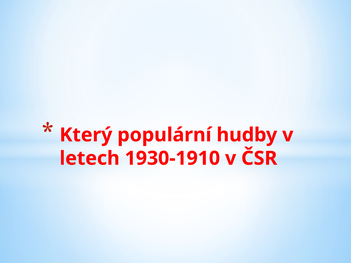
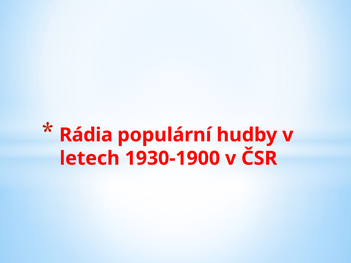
Který: Který -> Rádia (86, 135)
1930-1910: 1930-1910 -> 1930-1900 (172, 158)
